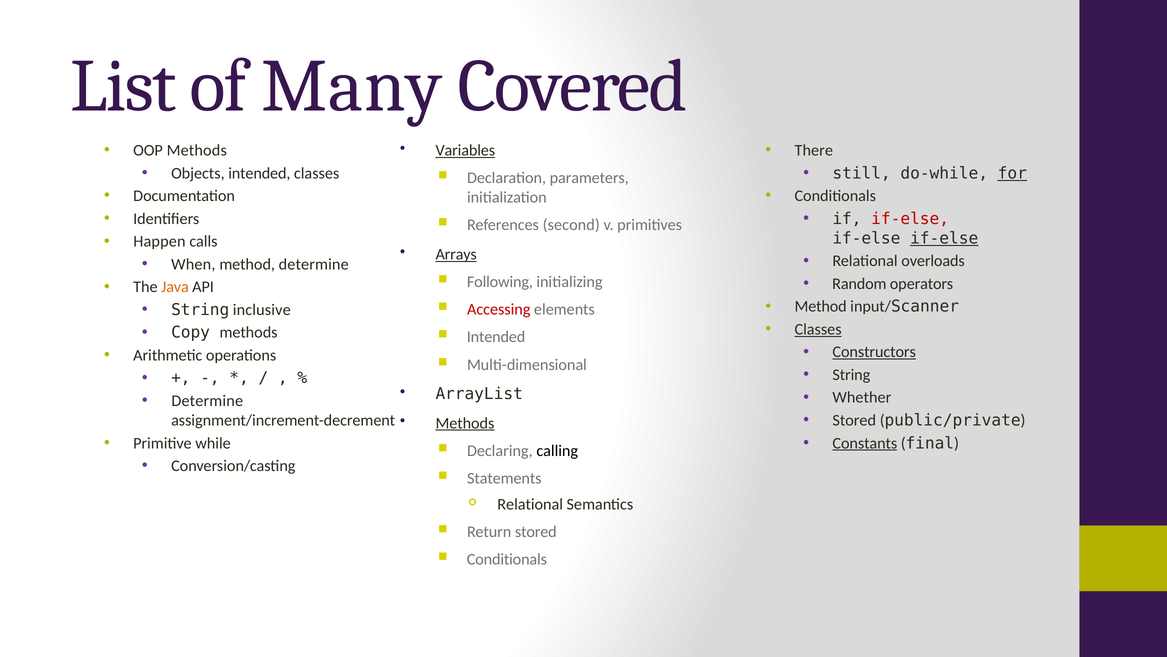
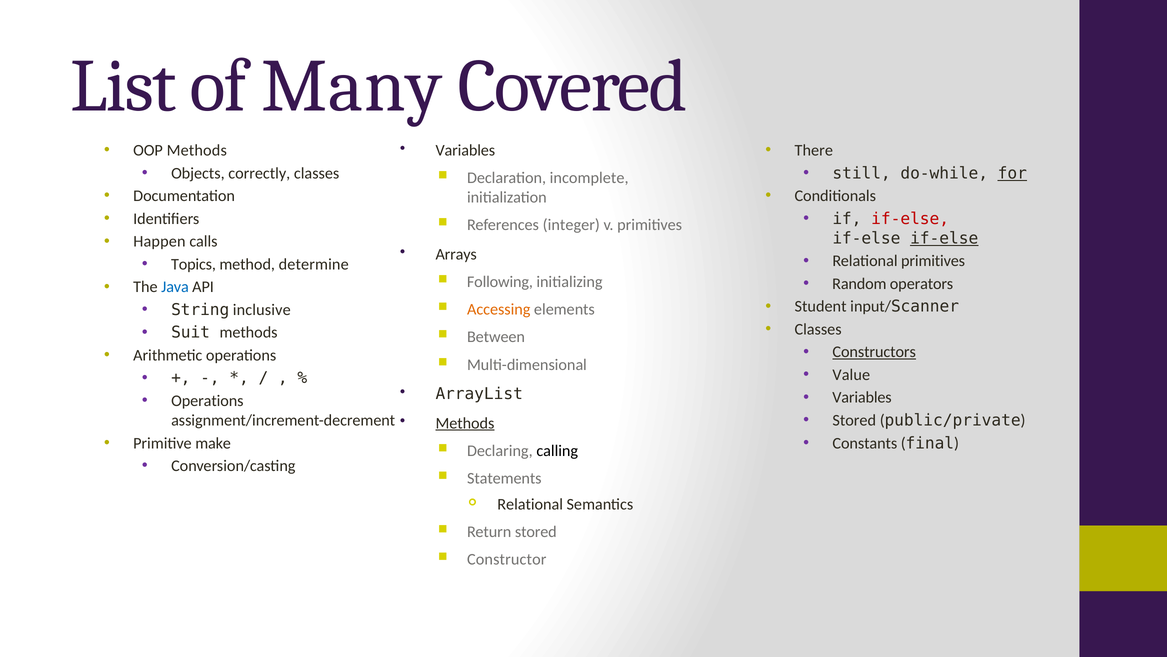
Variables underline: present -> none (465, 150)
Objects intended: intended -> correctly (259, 173)
parameters: parameters -> incomplete (589, 178)
second: second -> integer (571, 225)
Arrays underline: present -> none (456, 254)
Relational overloads: overloads -> primitives (933, 261)
When: When -> Topics (193, 264)
Java colour: orange -> blue (175, 287)
Method: Method -> Student (821, 306)
Accessing colour: red -> orange (499, 309)
Classes underline: present -> none (818, 329)
Copy: Copy -> Suit (191, 332)
Intended: Intended -> Between (496, 337)
String: String -> Value (851, 375)
Whether: Whether -> Variables (862, 397)
Determine: Determine -> Operations (207, 401)
while: while -> make (213, 443)
Constants underline: present -> none (865, 443)
Conditionals: Conditionals -> Constructor (507, 559)
